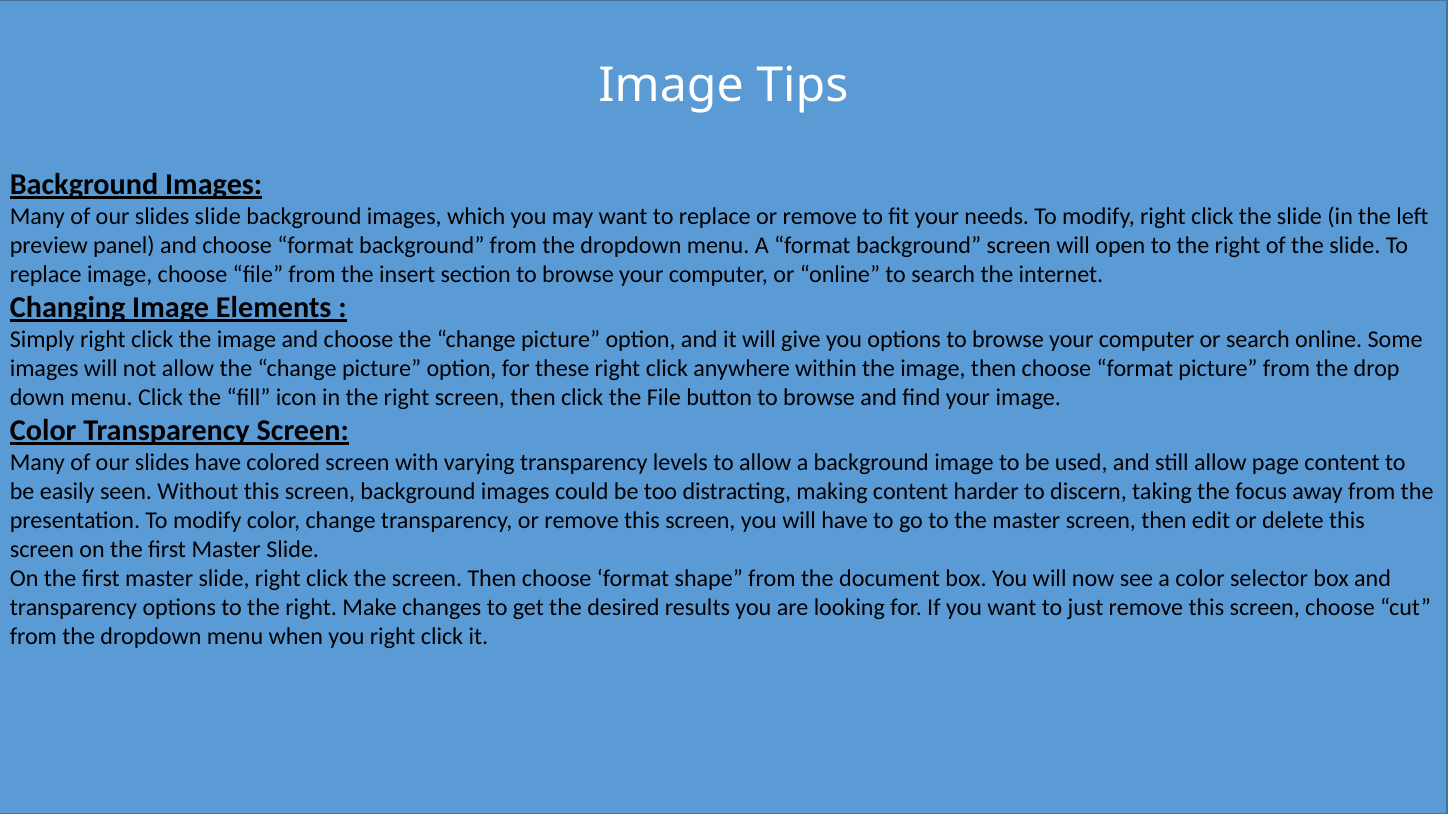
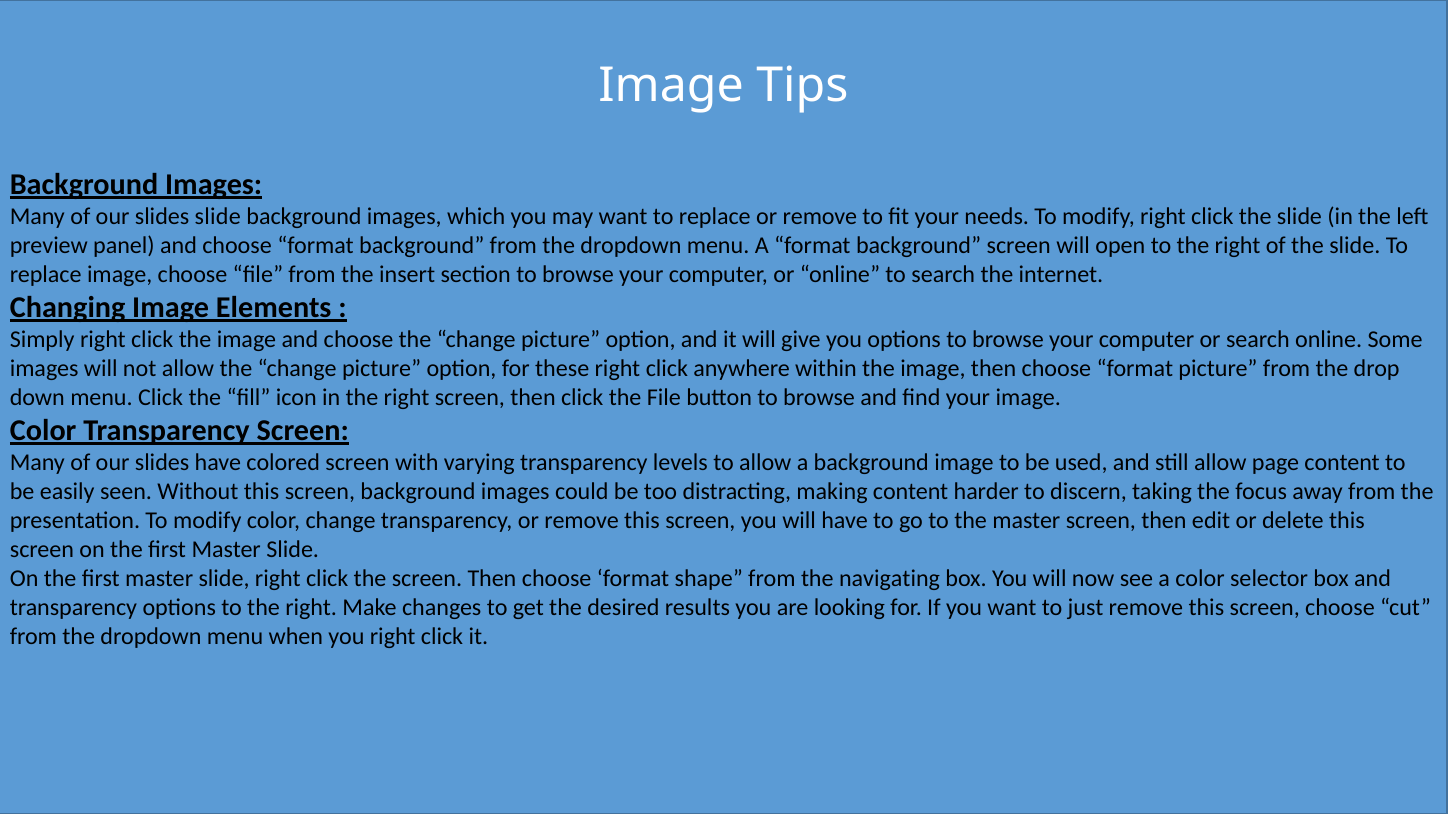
document: document -> navigating (890, 579)
